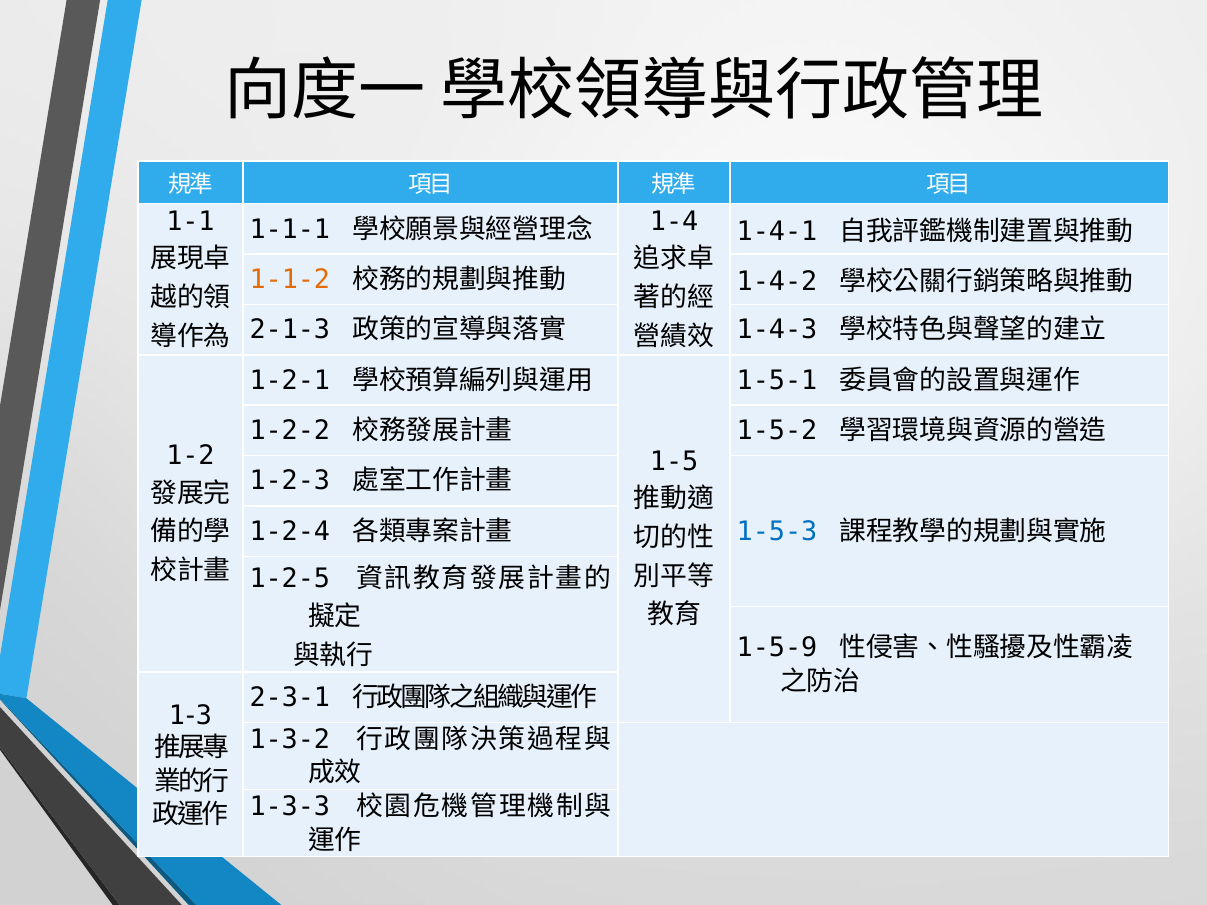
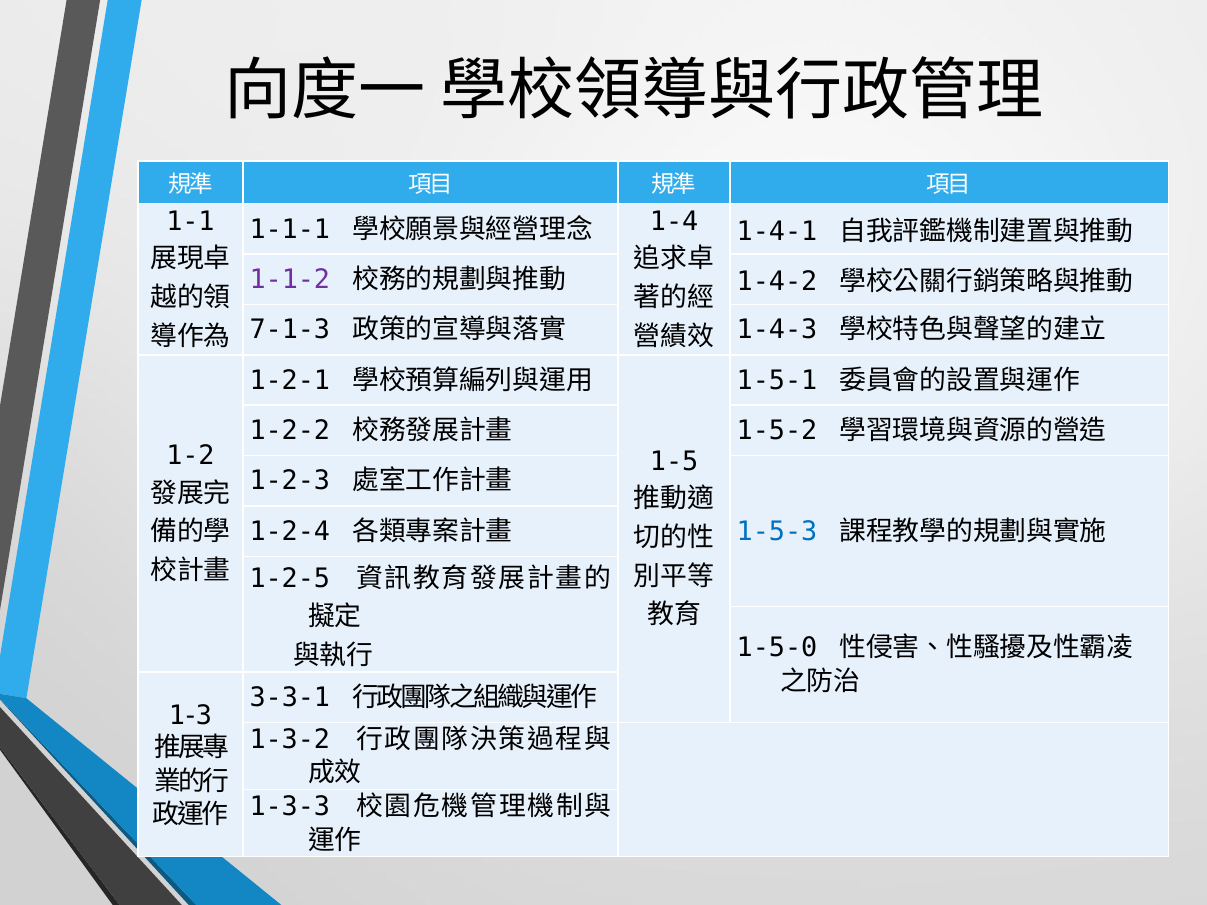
1-1-2 colour: orange -> purple (290, 280)
2-1-3: 2-1-3 -> 7-1-3 (290, 330)
1-5-9: 1-5-9 -> 1-5-0 (777, 648)
2-3-1: 2-3-1 -> 3-3-1 (290, 698)
